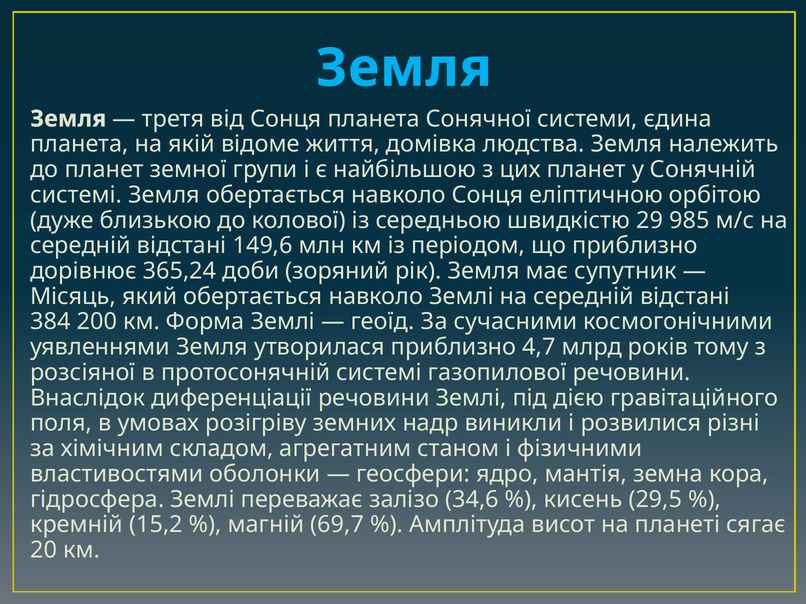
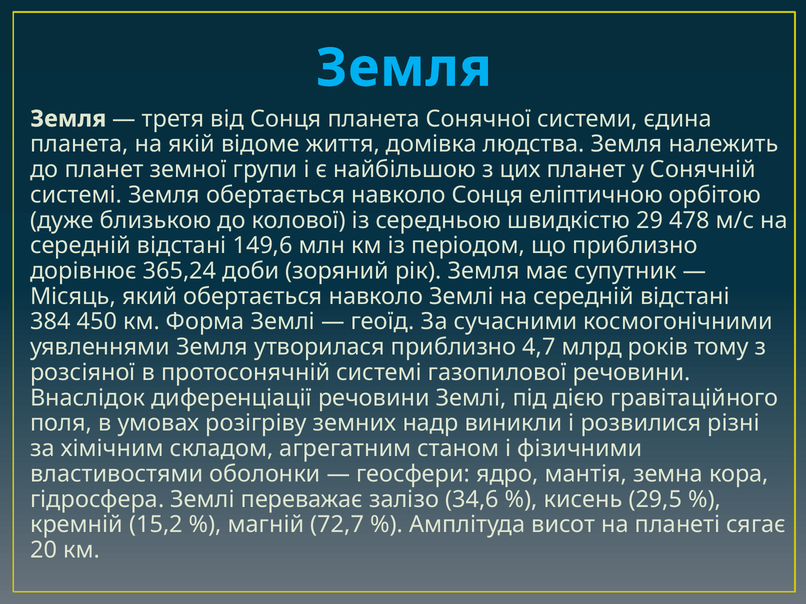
985: 985 -> 478 (690, 220)
200: 200 -> 450 (97, 322)
69,7: 69,7 -> 72,7 (337, 525)
